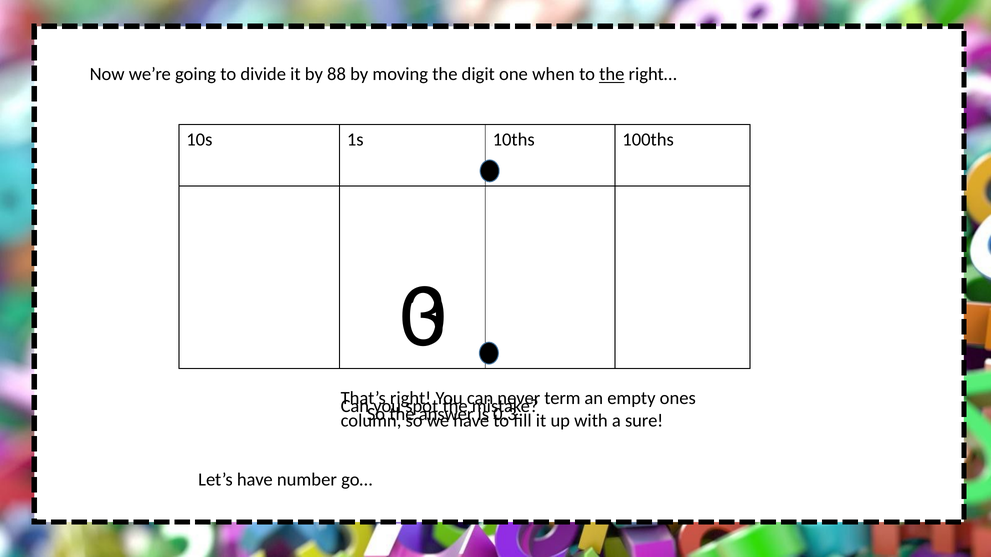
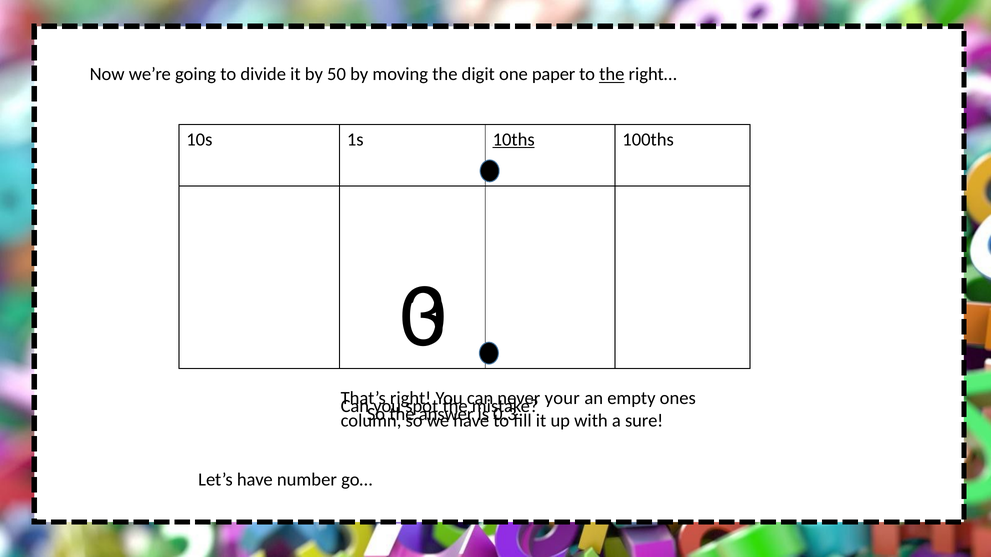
88: 88 -> 50 (337, 74)
when: when -> paper (554, 74)
10ths underline: none -> present (514, 140)
term: term -> your (562, 398)
